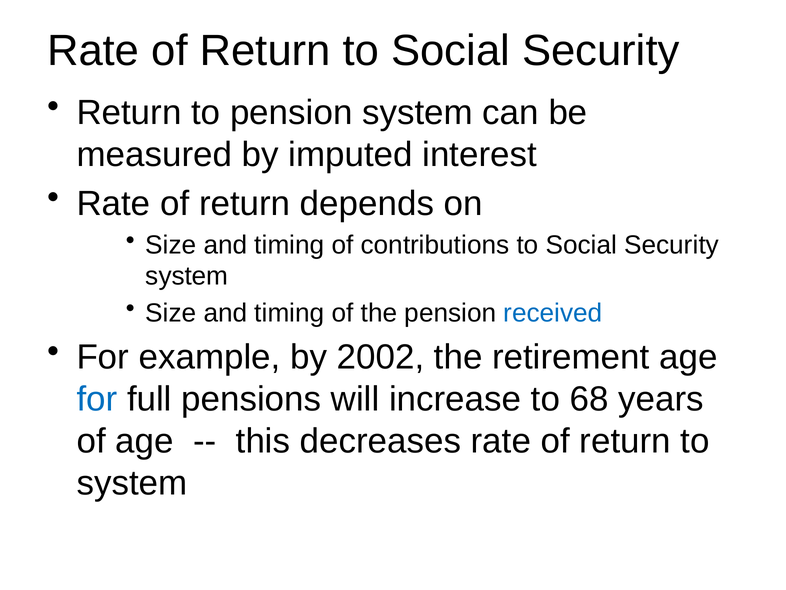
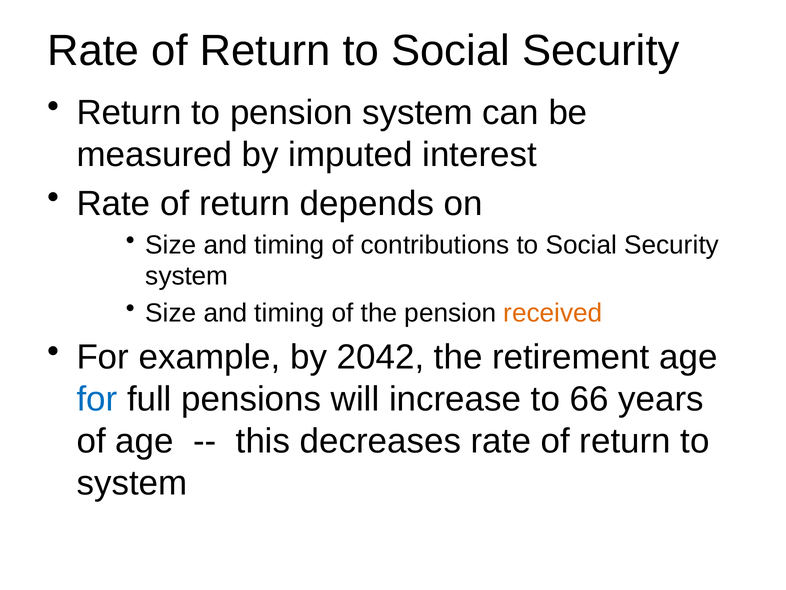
received colour: blue -> orange (553, 313)
2002: 2002 -> 2042 (381, 357)
68: 68 -> 66 (589, 399)
